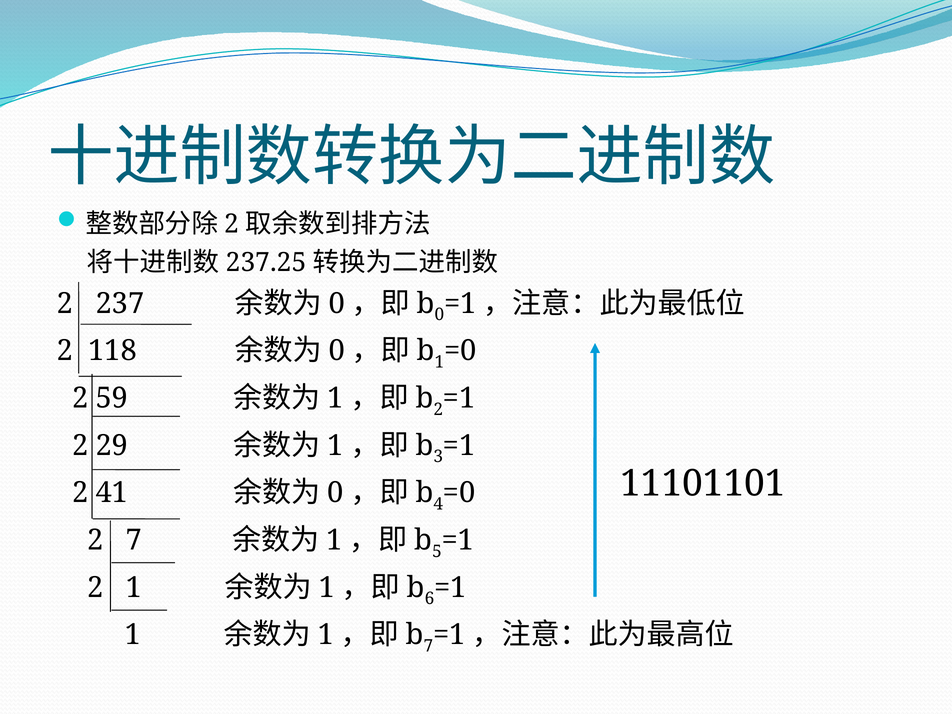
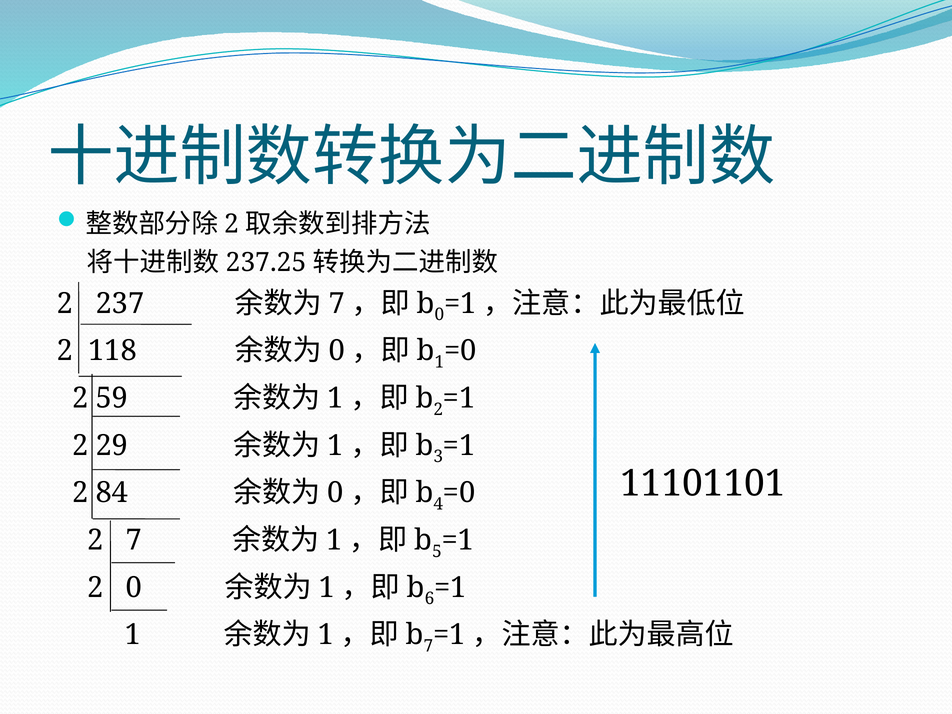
0: 0 -> 7 (337, 303)
41: 41 -> 84 (112, 493)
2 1: 1 -> 0 (134, 587)
